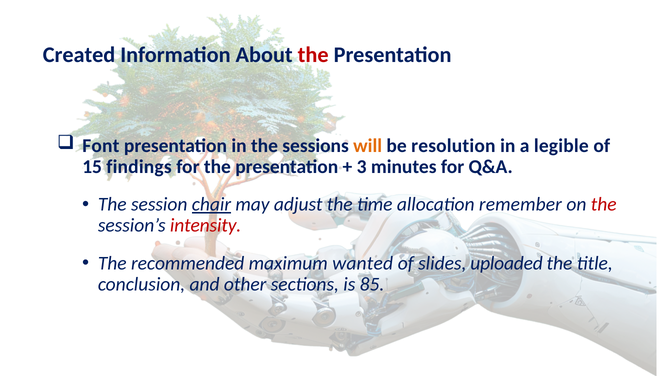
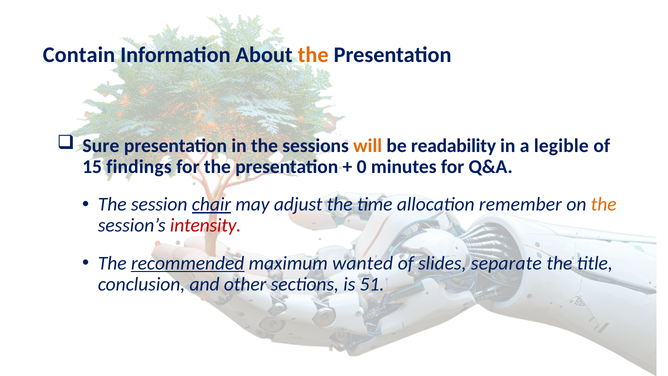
Created: Created -> Contain (79, 55)
the colour: red -> orange (313, 55)
Font: Font -> Sure (101, 145)
resolution: resolution -> readability (454, 145)
3: 3 -> 0 (362, 166)
the colour: red -> orange (604, 204)
recommended underline: none -> present (188, 263)
uploaded: uploaded -> separate (506, 263)
85: 85 -> 51 (372, 284)
